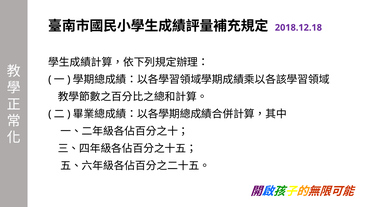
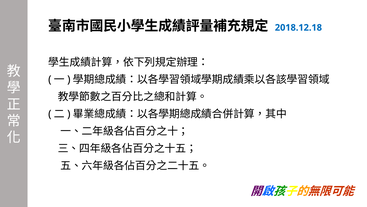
2018.12.18 colour: purple -> blue (298, 28)
